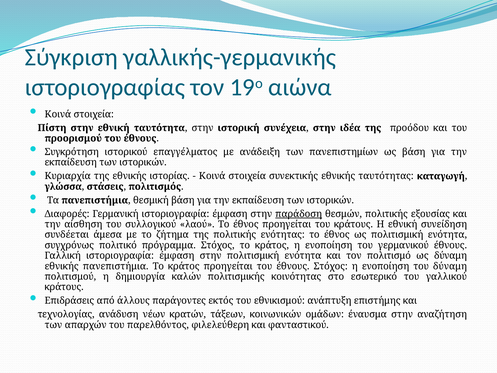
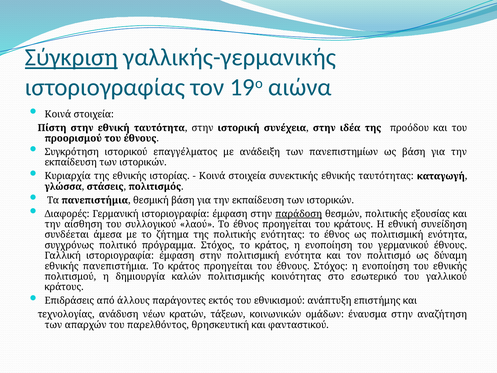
Σύγκριση underline: none -> present (71, 57)
του δύναμη: δύναμη -> εθνικής (450, 266)
φιλελεύθερη: φιλελεύθερη -> θρησκευτική (220, 325)
